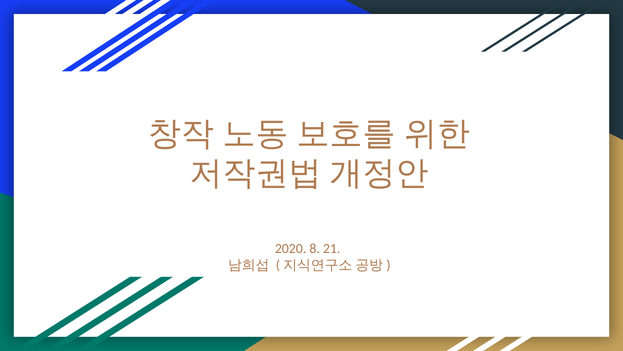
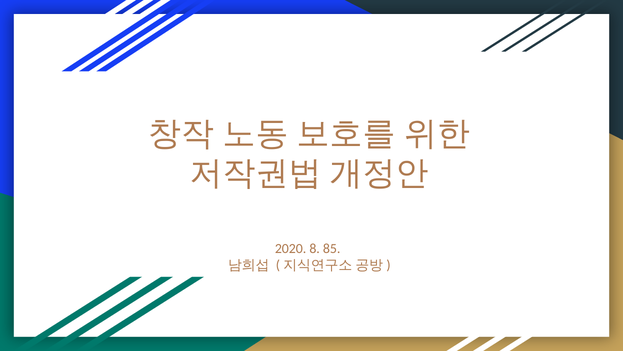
21: 21 -> 85 (332, 248)
